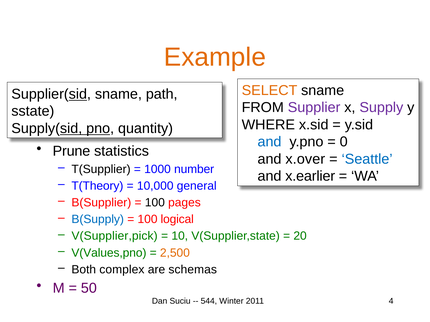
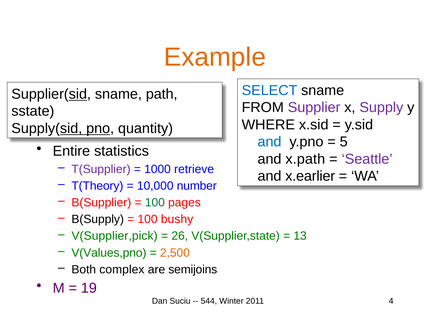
SELECT colour: orange -> blue (270, 91)
0: 0 -> 5 (344, 142)
Prune: Prune -> Entire (71, 152)
x.over: x.over -> x.path (305, 159)
Seattle colour: blue -> purple (367, 159)
T(Supplier colour: black -> purple (101, 169)
number: number -> retrieve (194, 169)
general: general -> number (197, 186)
100 colour: black -> green (155, 203)
B(Supply colour: blue -> black (98, 220)
logical: logical -> bushy (177, 220)
10: 10 -> 26 (180, 236)
20: 20 -> 13 (300, 236)
schemas: schemas -> semijoins (193, 270)
50: 50 -> 19 (89, 289)
